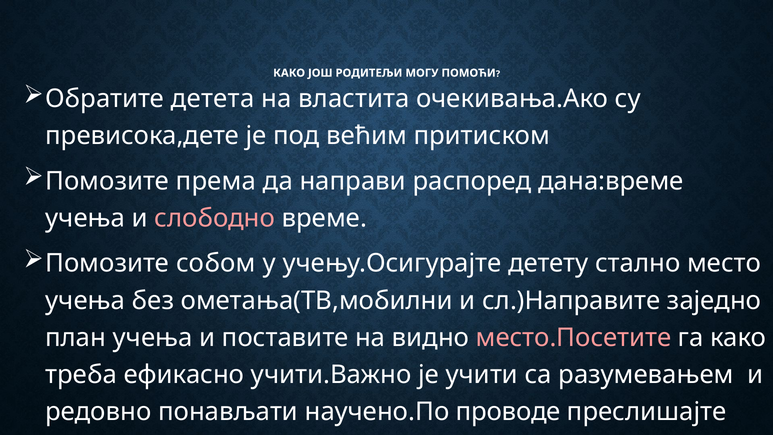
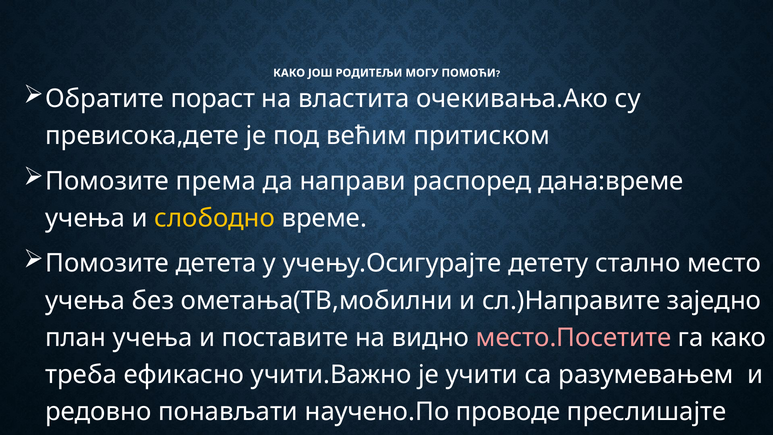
детета: детета -> пораст (213, 99)
слободно colour: pink -> yellow (215, 218)
собом: собом -> детета (216, 263)
